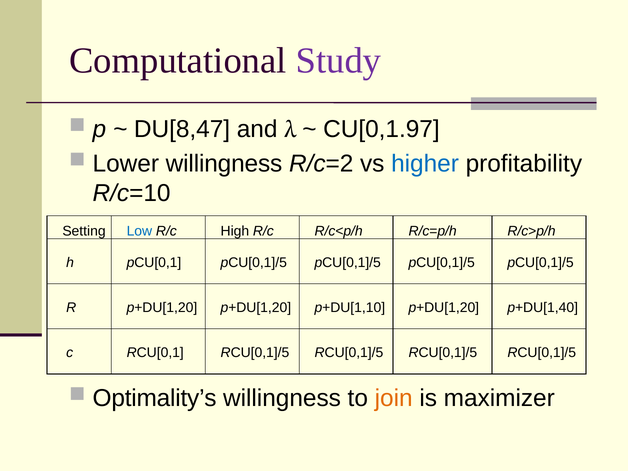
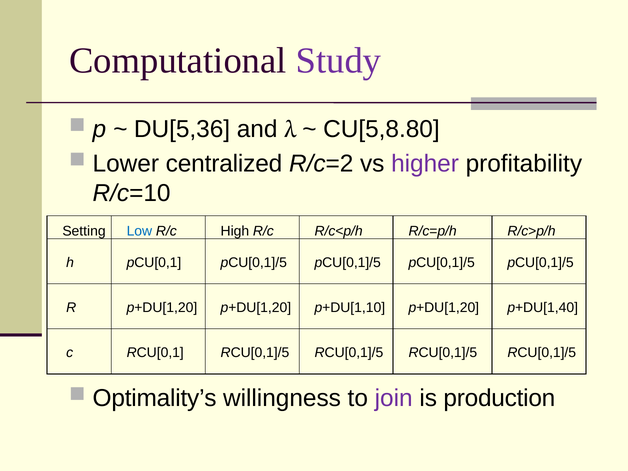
DU[8,47: DU[8,47 -> DU[5,36 (182, 129)
CU[0,1.97: CU[0,1.97 -> CU[5,8.80 (381, 129)
Lower willingness: willingness -> centralized (224, 164)
higher colour: blue -> purple (425, 164)
join colour: orange -> purple (394, 398)
maximizer: maximizer -> production (499, 398)
